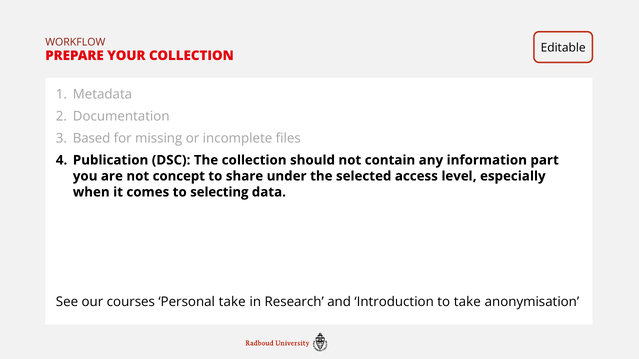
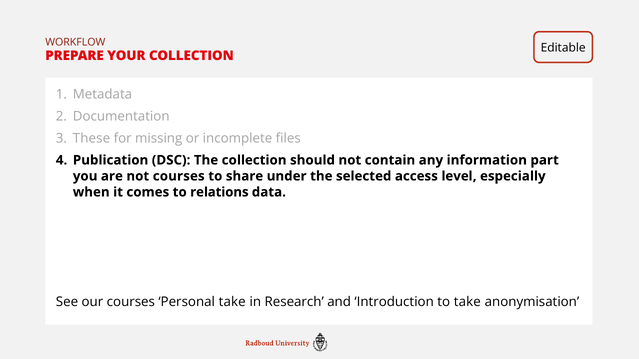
Based: Based -> These (91, 138)
not concept: concept -> courses (179, 176)
selecting: selecting -> relations (219, 192)
